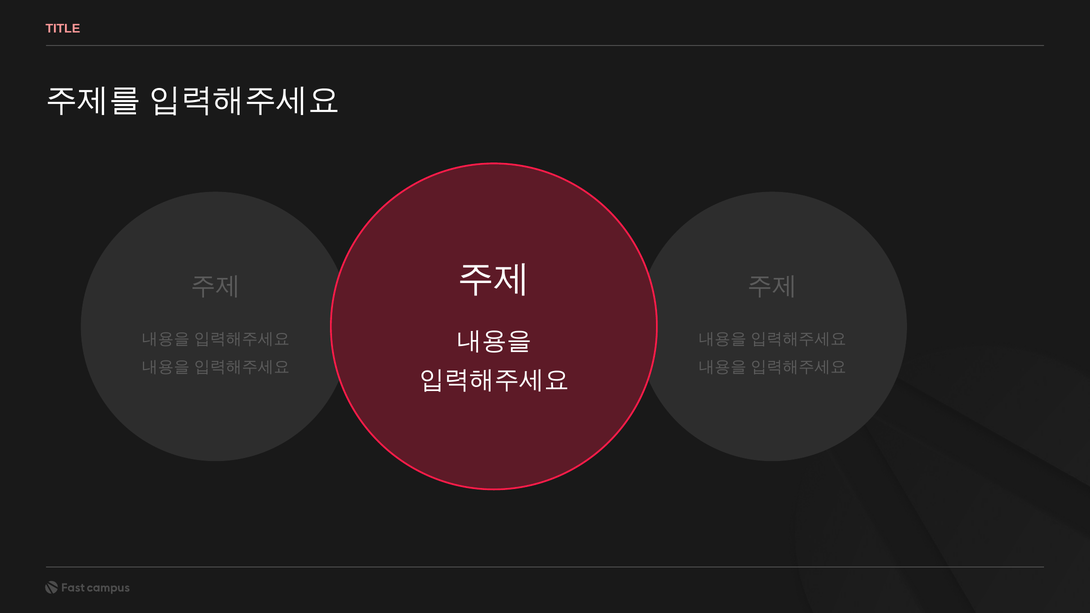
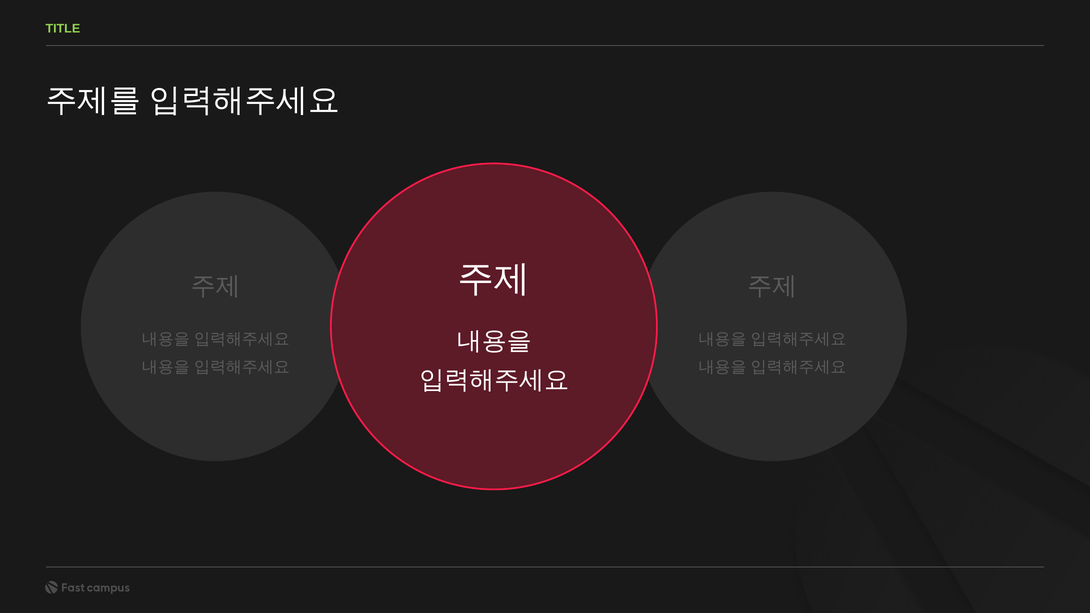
TITLE colour: pink -> light green (63, 29)
